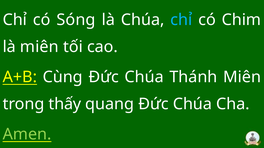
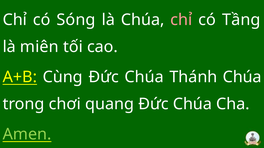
chỉ colour: light blue -> pink (181, 20)
Chim: Chim -> Tầng (241, 20)
Thánh Miên: Miên -> Chúa (242, 77)
thấy: thấy -> chơi (65, 104)
